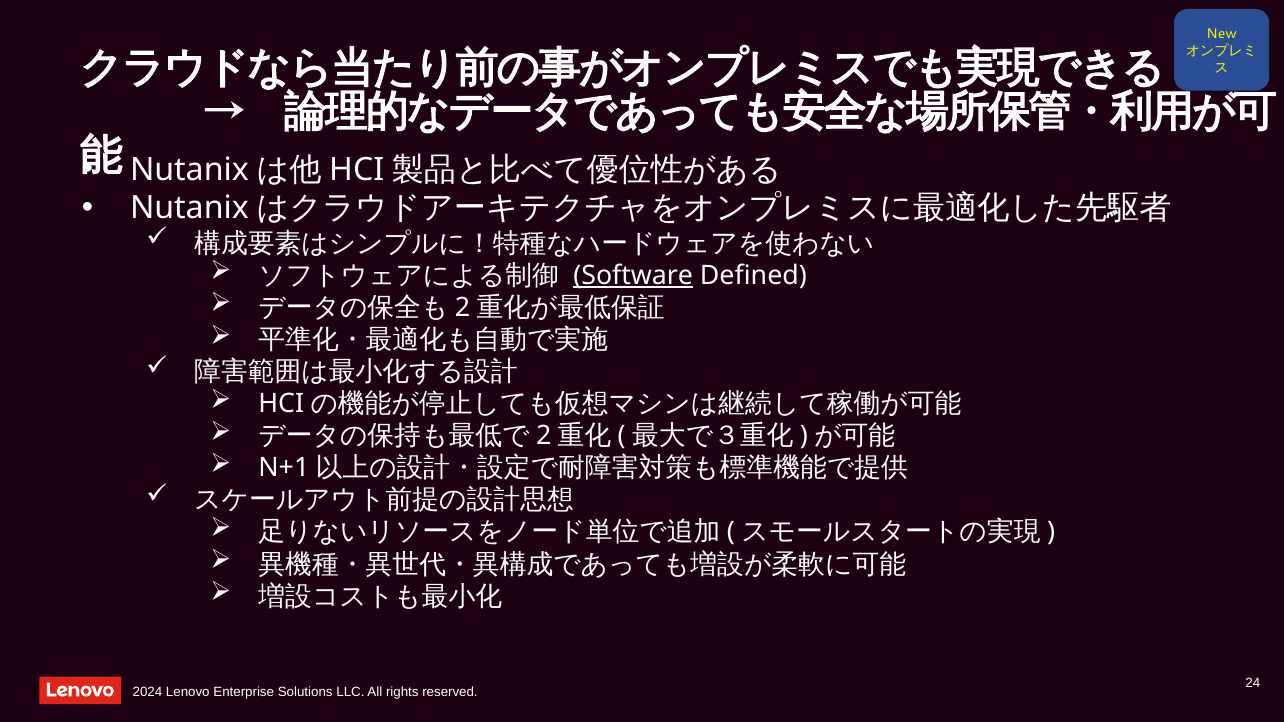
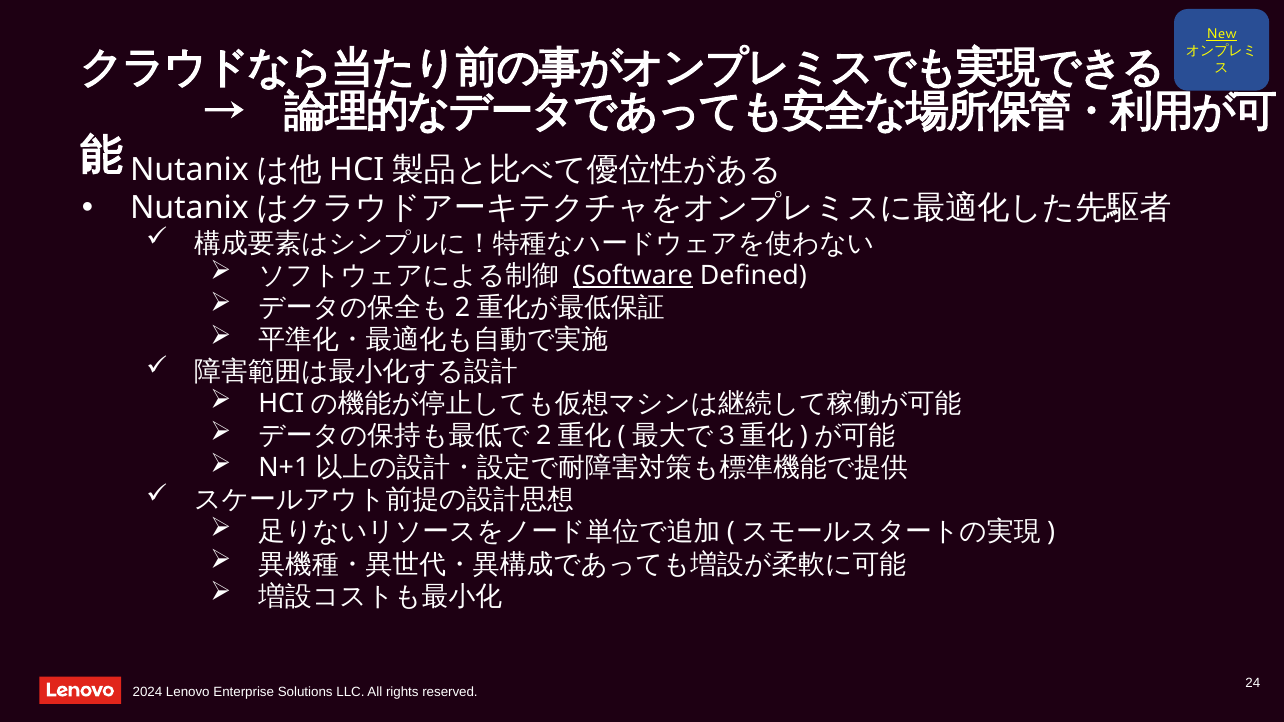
New underline: none -> present (1222, 34)
